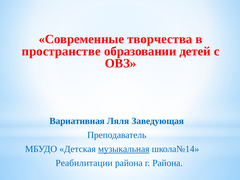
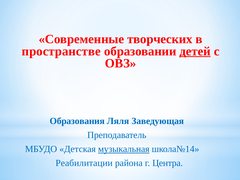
творчества: творчества -> творческих (160, 39)
детей underline: none -> present (195, 51)
Вариативная: Вариативная -> Образования (77, 121)
г Района: Района -> Центра (168, 163)
